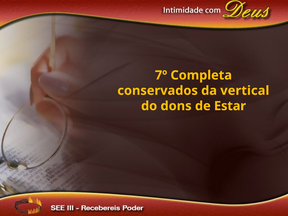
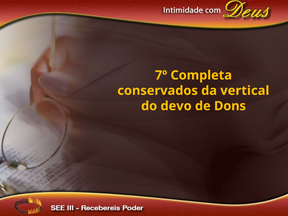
dons: dons -> devo (176, 106)
Estar: Estar -> Dons (230, 106)
